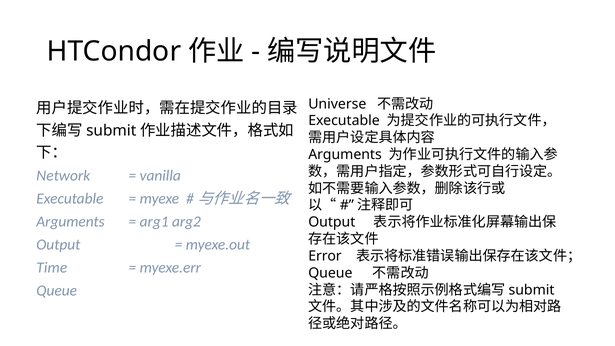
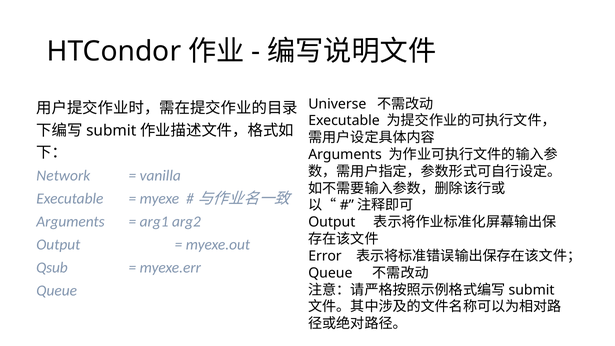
Time: Time -> Qsub (52, 267)
